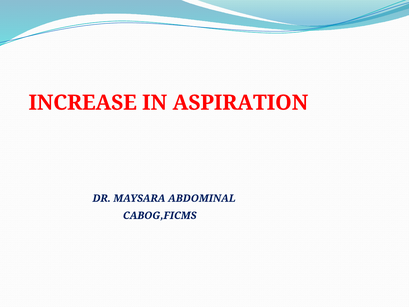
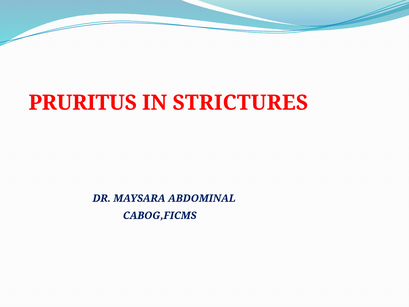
INCREASE: INCREASE -> PRURITUS (83, 103)
ASPIRATION: ASPIRATION -> STRICTURES (240, 103)
